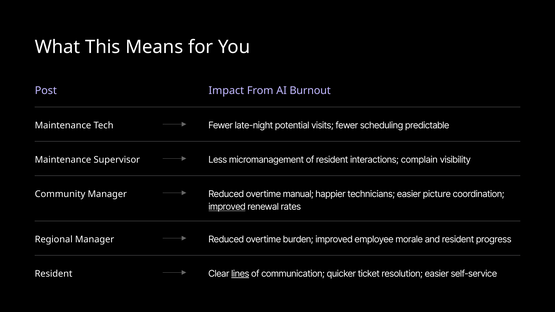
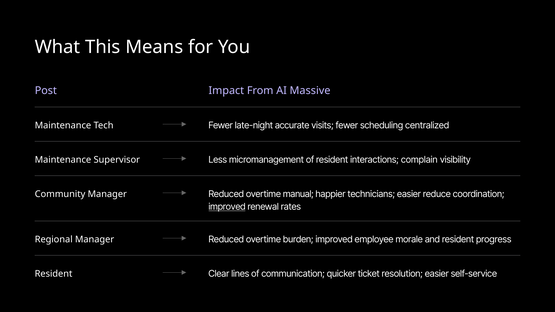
Burnout: Burnout -> Massive (310, 91)
potential: potential -> accurate (292, 126)
predictable: predictable -> centralized (427, 126)
picture: picture -> reduce (437, 194)
lines underline: present -> none (240, 274)
